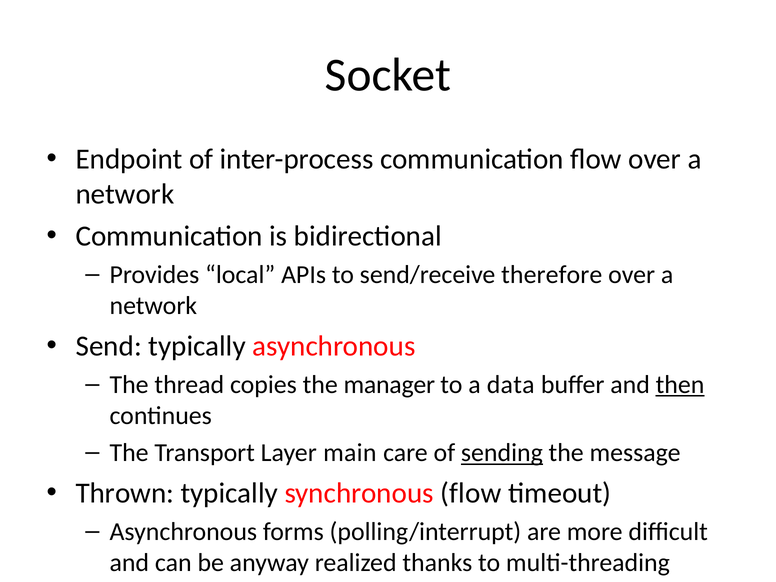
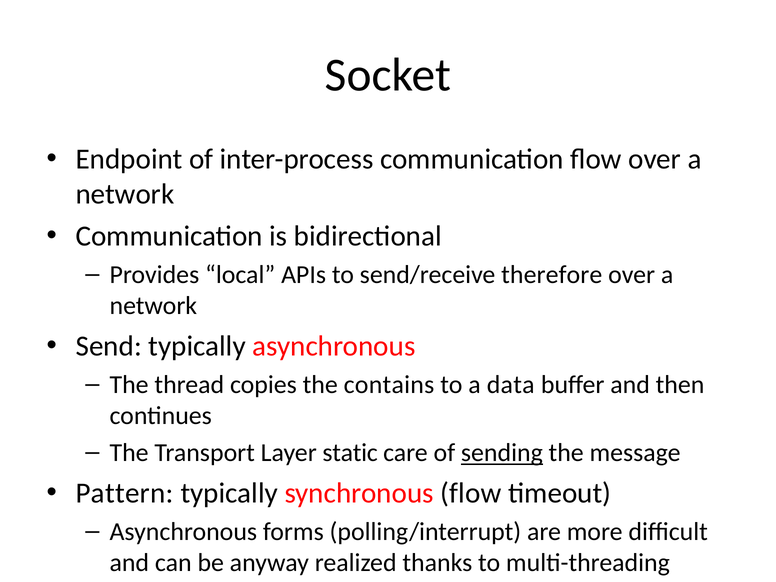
manager: manager -> contains (389, 385)
then underline: present -> none (680, 385)
main: main -> static (350, 453)
Thrown: Thrown -> Pattern (125, 493)
